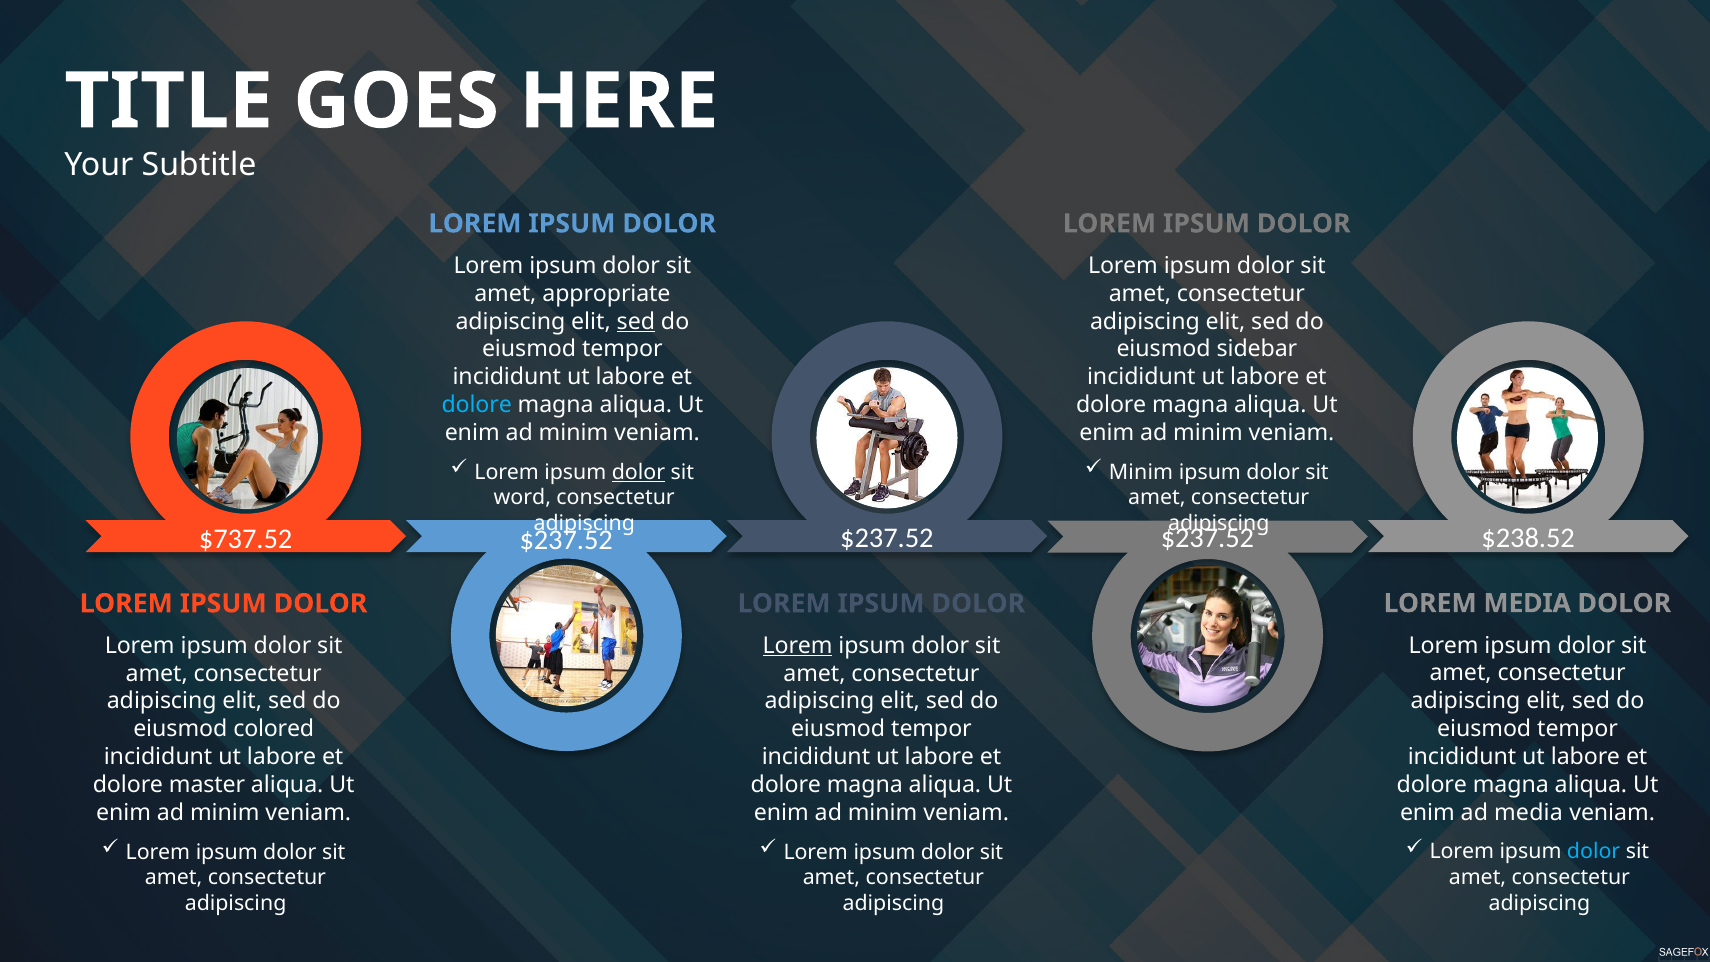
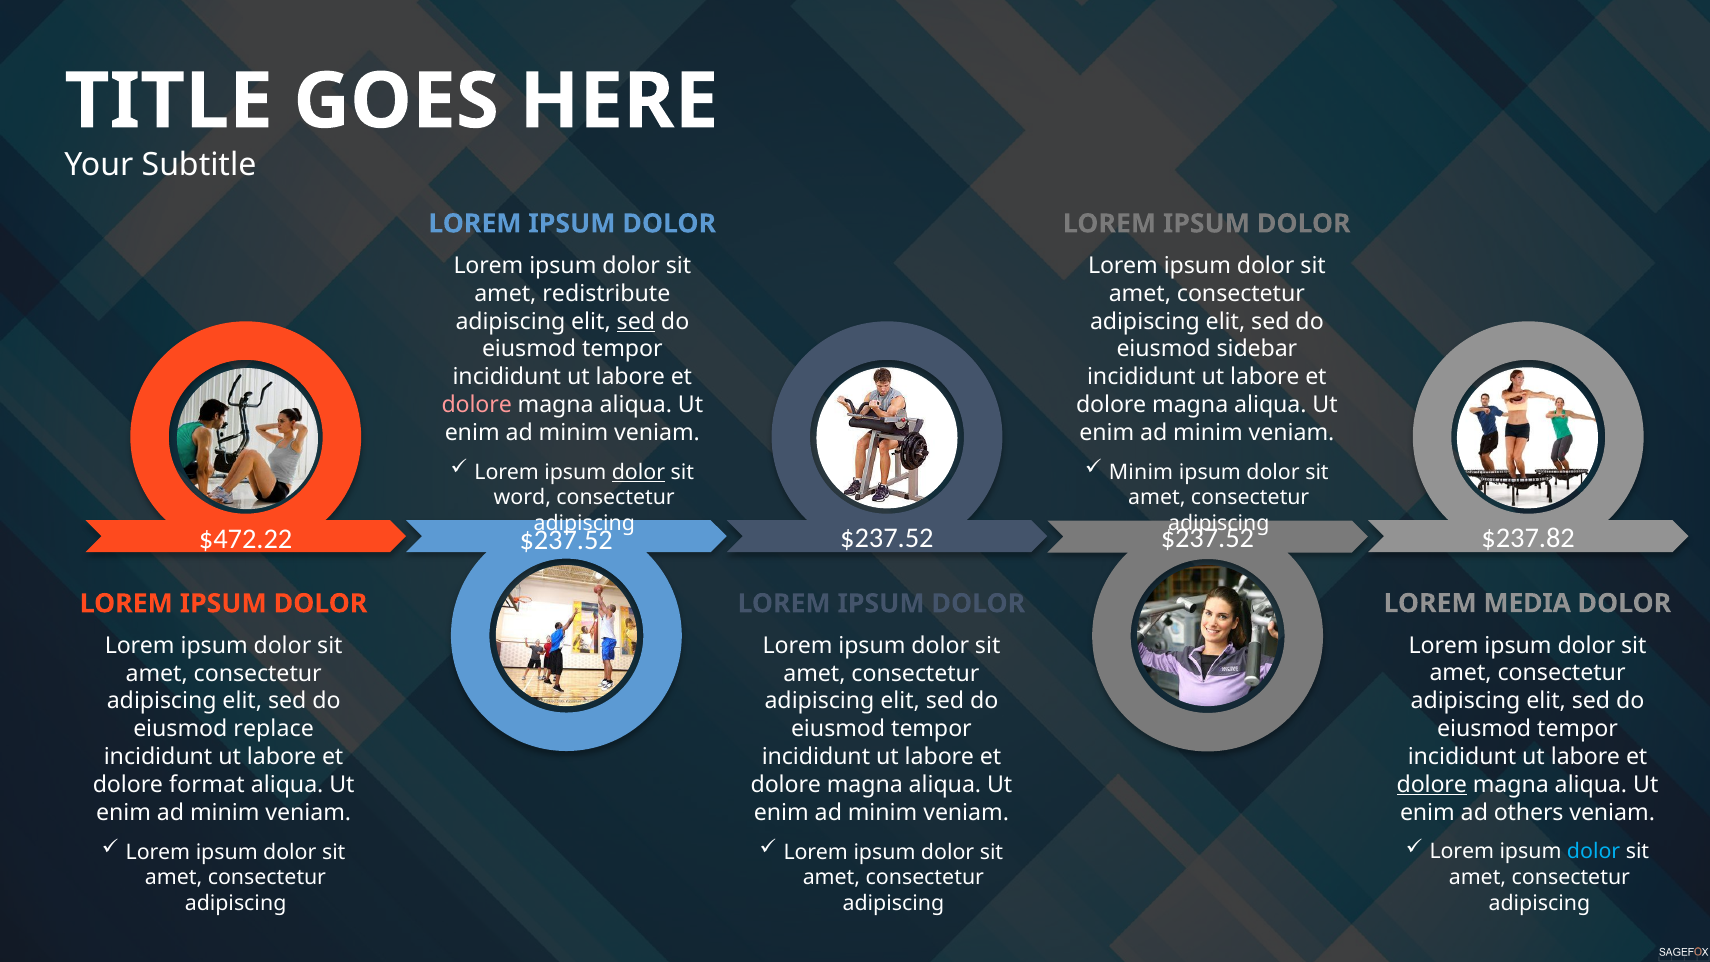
appropriate: appropriate -> redistribute (606, 294)
dolore colour: light blue -> pink (477, 405)
$737.52: $737.52 -> $472.22 (246, 539)
$238.52: $238.52 -> $237.82 (1528, 538)
Lorem underline: present -> none (798, 646)
colored: colored -> replace (274, 729)
master: master -> format (207, 785)
dolore underline: none -> present (1432, 785)
ad media: media -> others (1529, 812)
